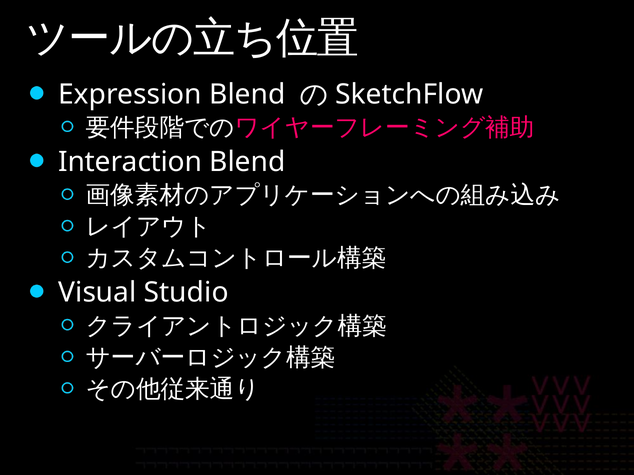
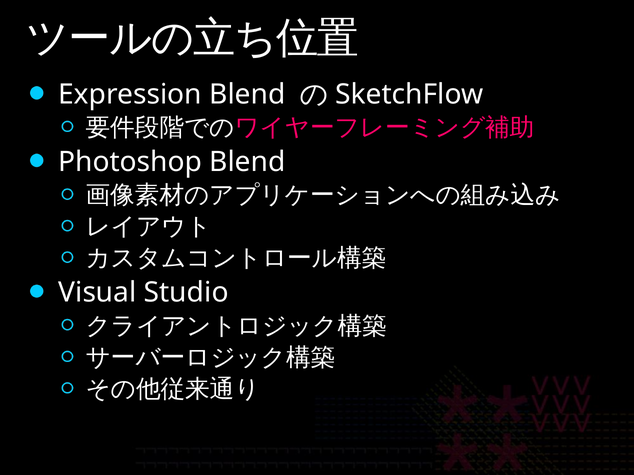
Interaction: Interaction -> Photoshop (130, 162)
